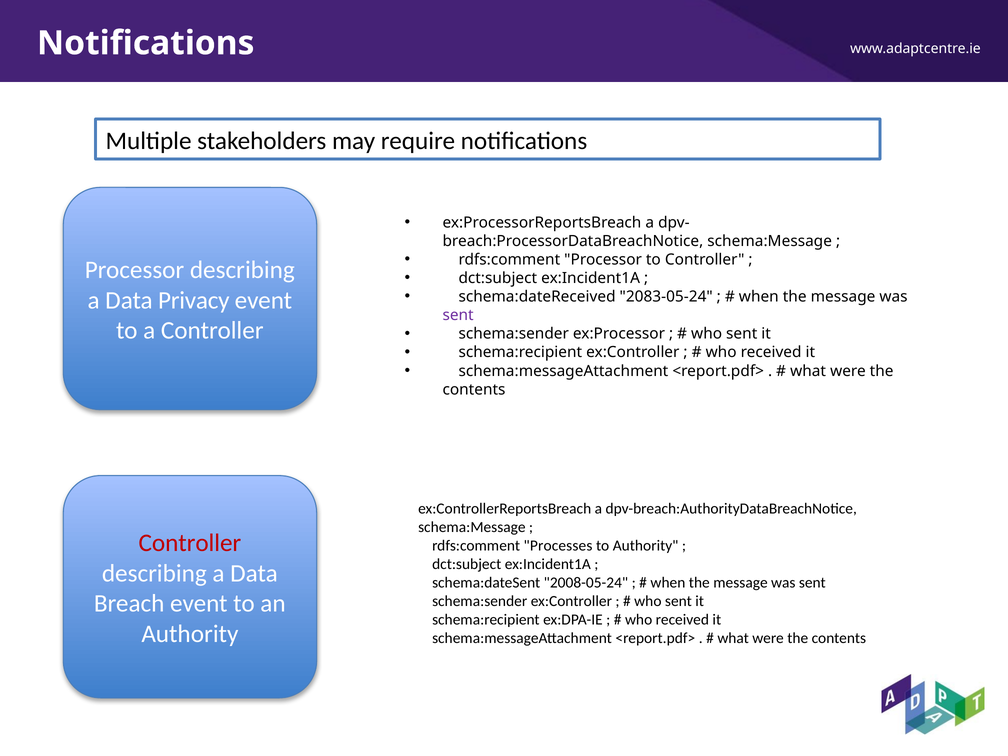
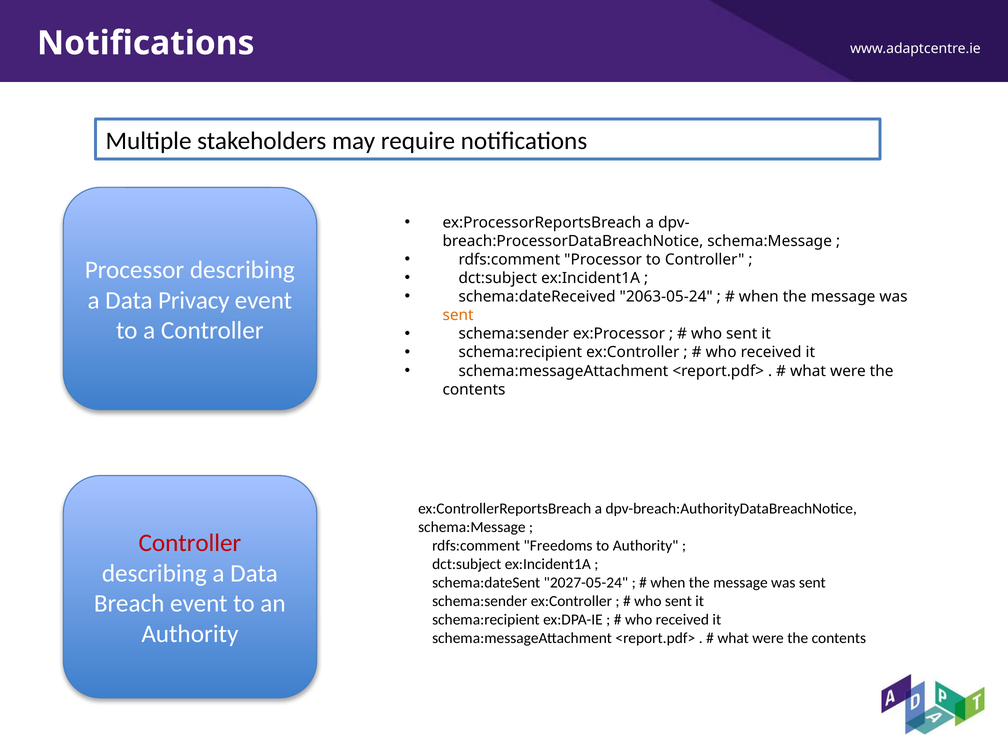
2083-05-24: 2083-05-24 -> 2063-05-24 (666, 297)
sent colour: purple -> orange (458, 315)
Processes: Processes -> Freedoms (558, 546)
2008-05-24: 2008-05-24 -> 2027-05-24 (586, 583)
